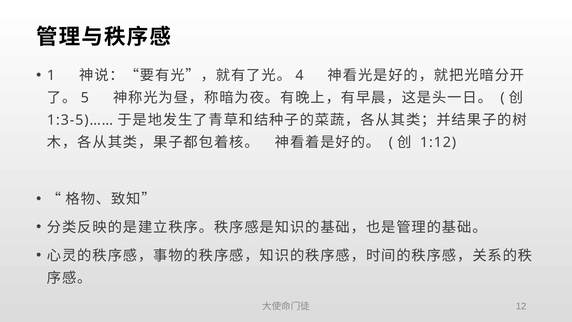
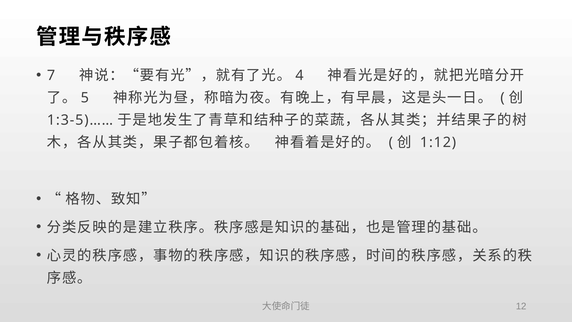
1: 1 -> 7 (51, 76)
